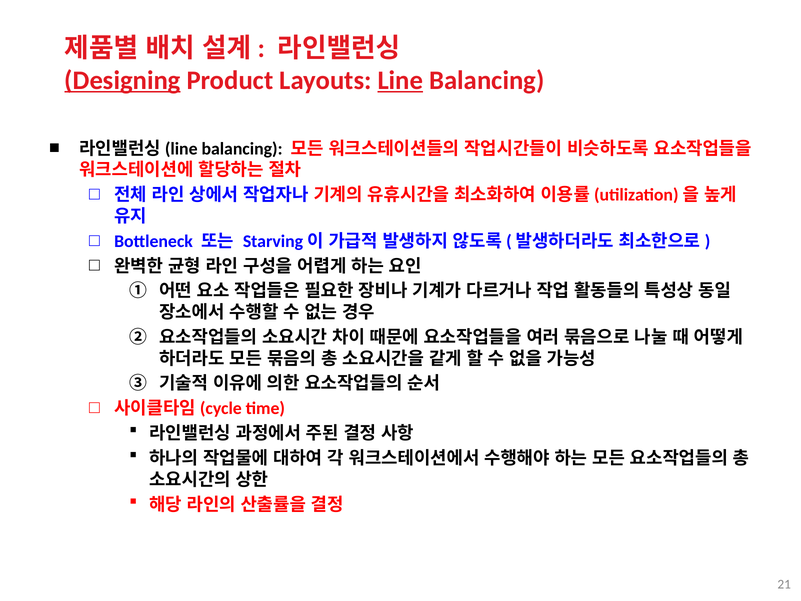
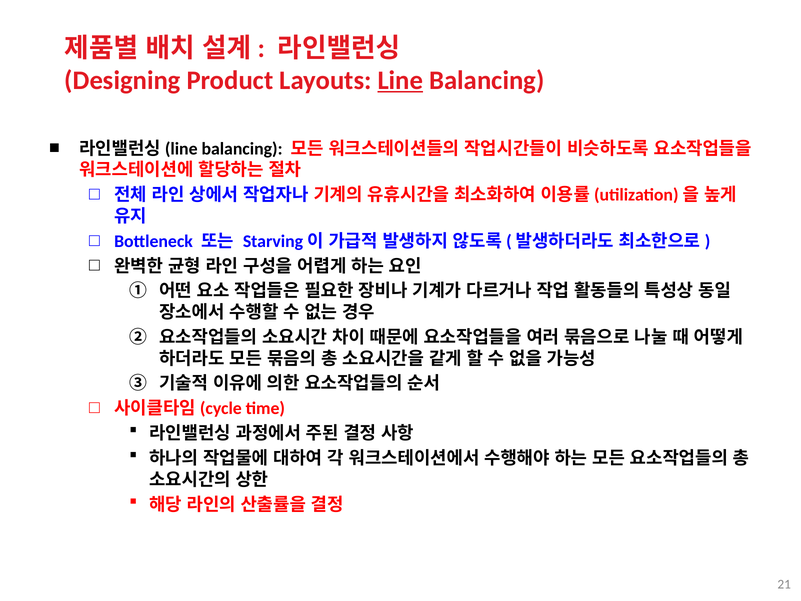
Designing underline: present -> none (123, 80)
